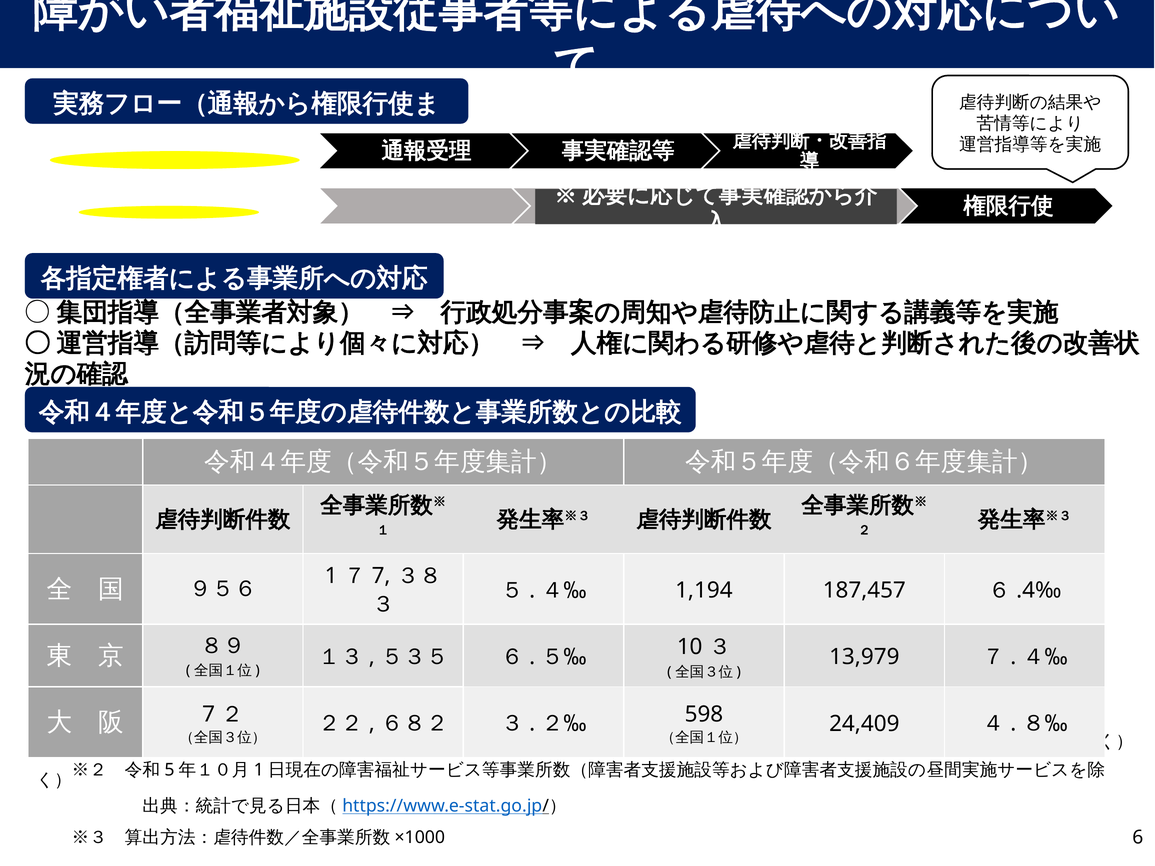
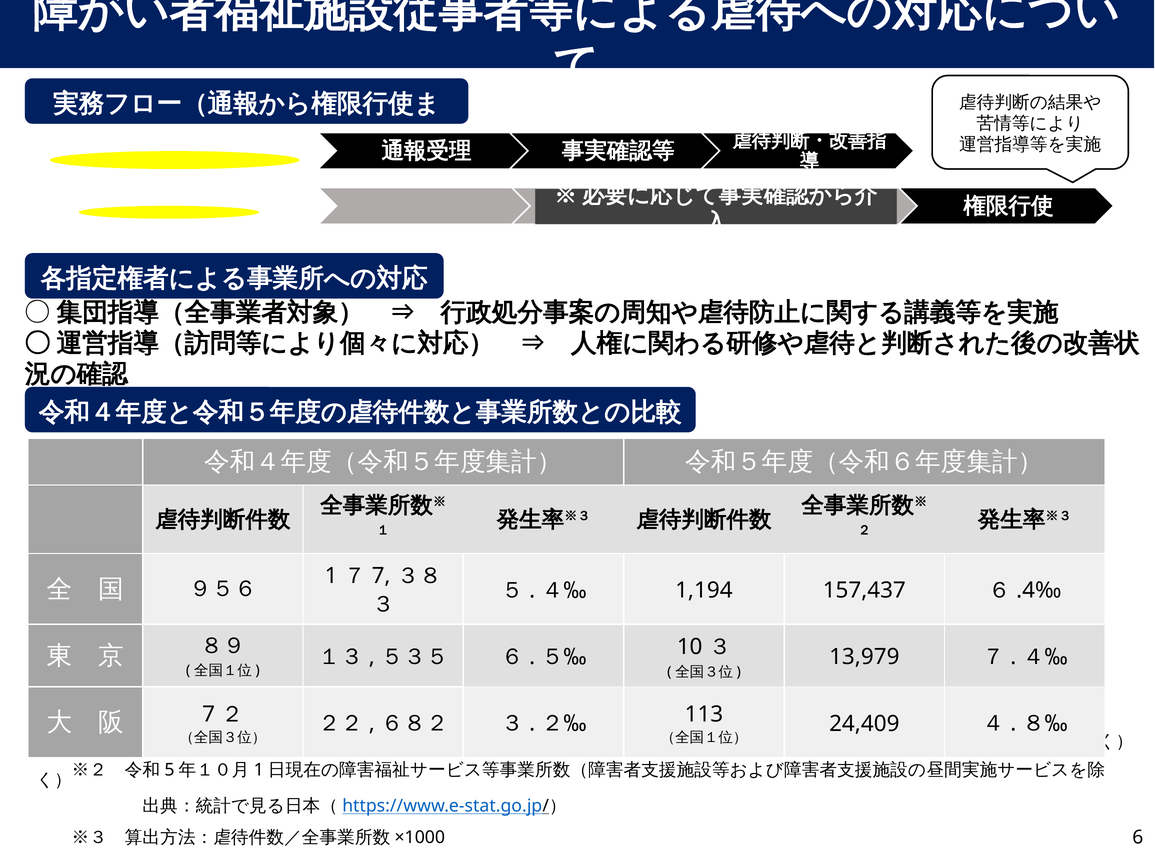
187,457: 187,457 -> 157,437 (864, 591)
598: 598 -> 113 (704, 715)
